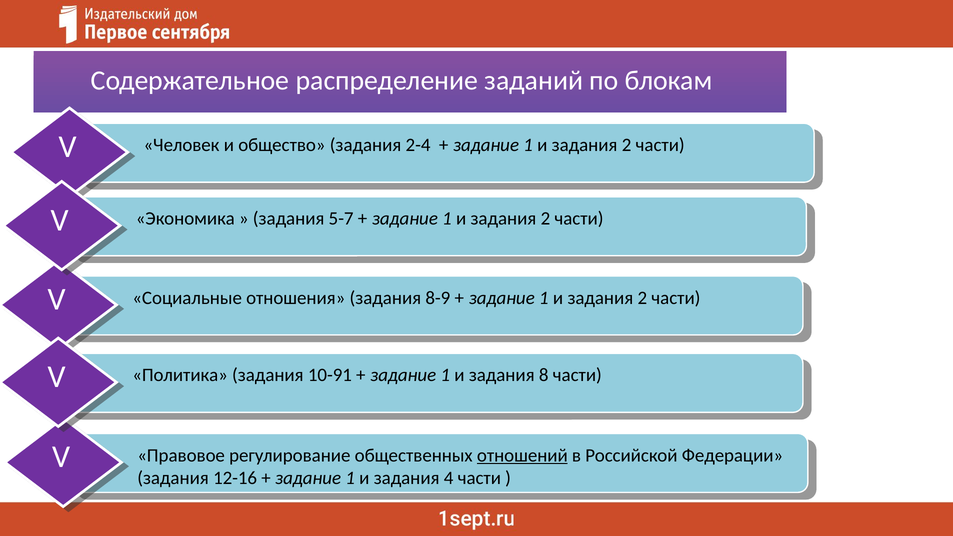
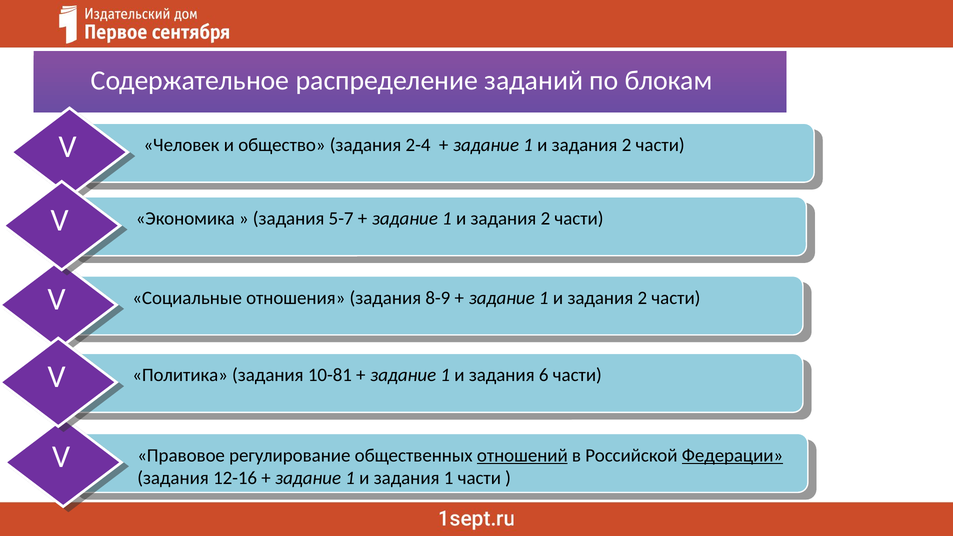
10-91: 10-91 -> 10-81 (330, 375)
8: 8 -> 6 (544, 375)
Федерации underline: none -> present (732, 455)
задания 4: 4 -> 1 (449, 478)
